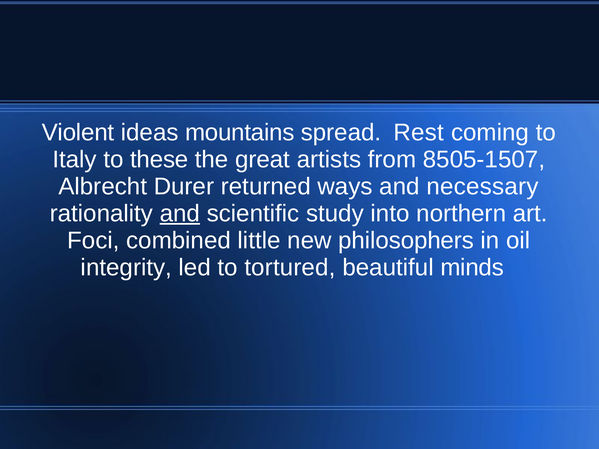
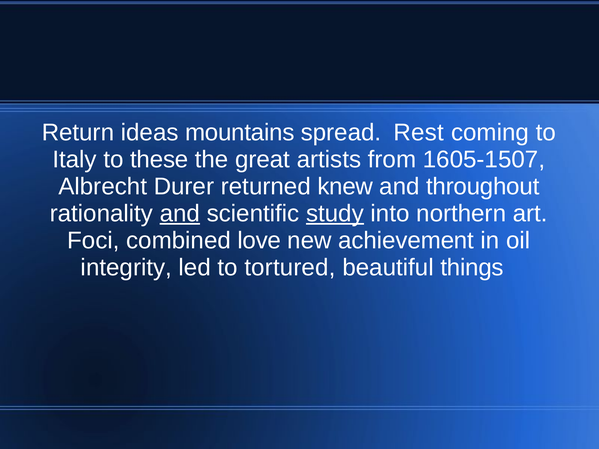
Violent: Violent -> Return (78, 133)
8505-1507: 8505-1507 -> 1605-1507 (484, 160)
ways: ways -> knew (345, 187)
necessary: necessary -> throughout (483, 187)
study underline: none -> present (335, 214)
little: little -> love (259, 241)
philosophers: philosophers -> achievement (406, 241)
minds: minds -> things (472, 268)
